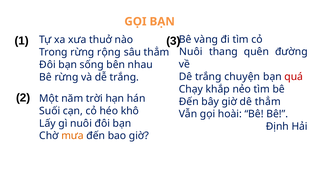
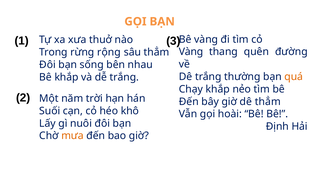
Nuôi: Nuôi -> Vàng (191, 52)
chuyện: chuyện -> thường (242, 77)
quá colour: red -> orange (294, 77)
Bê rừng: rừng -> khắp (66, 77)
